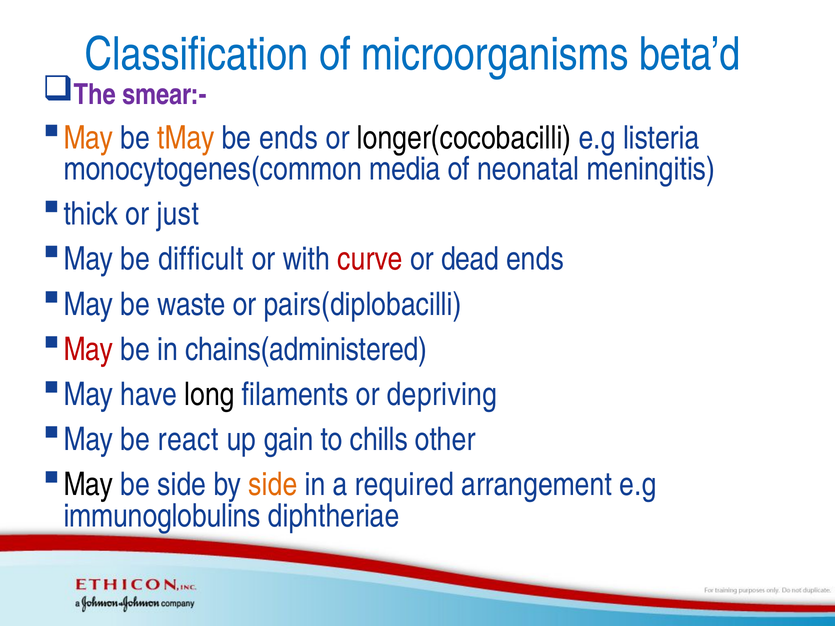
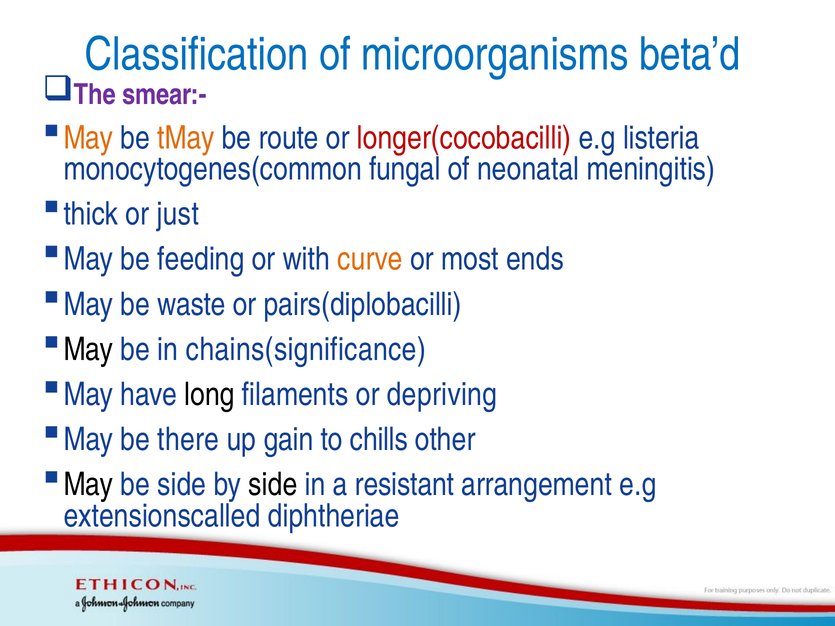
be ends: ends -> route (289, 138)
longer(cocobacilli colour: black -> red (464, 138)
media: media -> fungal (405, 169)
difficult: difficult -> feeding (201, 259)
curve colour: red -> orange (370, 259)
dead: dead -> most (470, 259)
May colour: red -> black (88, 350)
chains(administered: chains(administered -> chains(significance (306, 350)
react: react -> there (188, 440)
side colour: orange -> black (273, 485)
required: required -> resistant (405, 485)
immunoglobulins: immunoglobulins -> extensionscalled (162, 516)
